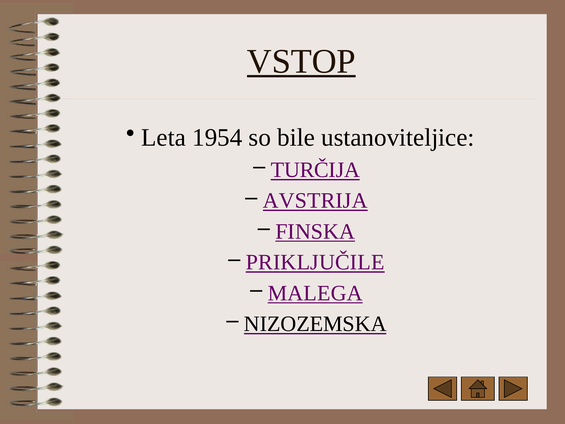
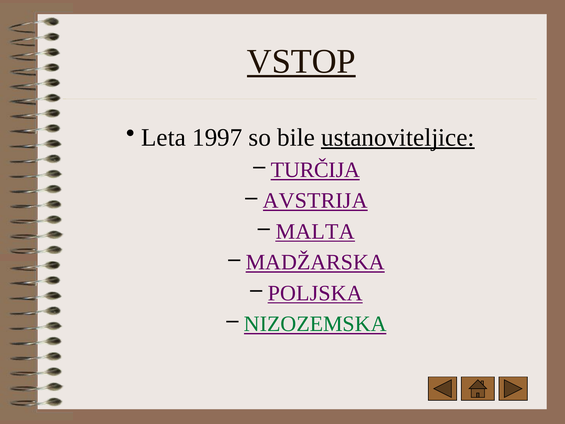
1954: 1954 -> 1997 (217, 137)
ustanoviteljice underline: none -> present (398, 137)
FINSKA: FINSKA -> MALTA (315, 231)
PRIKLJUČILE: PRIKLJUČILE -> MADŽARSKA (315, 262)
MALEGA: MALEGA -> POLJSKA (315, 293)
NIZOZEMSKA colour: black -> green (315, 324)
